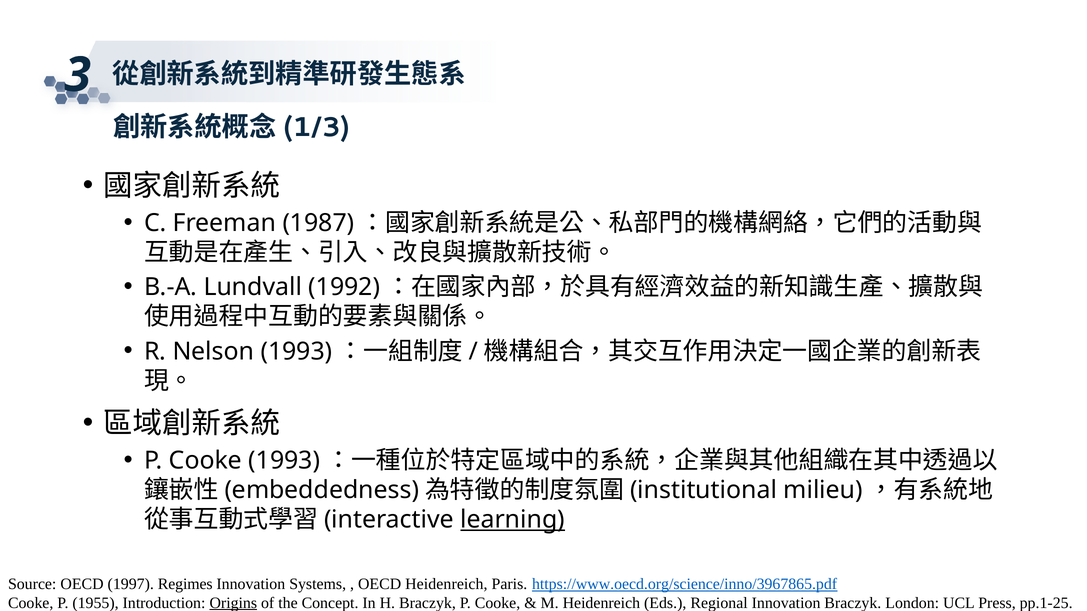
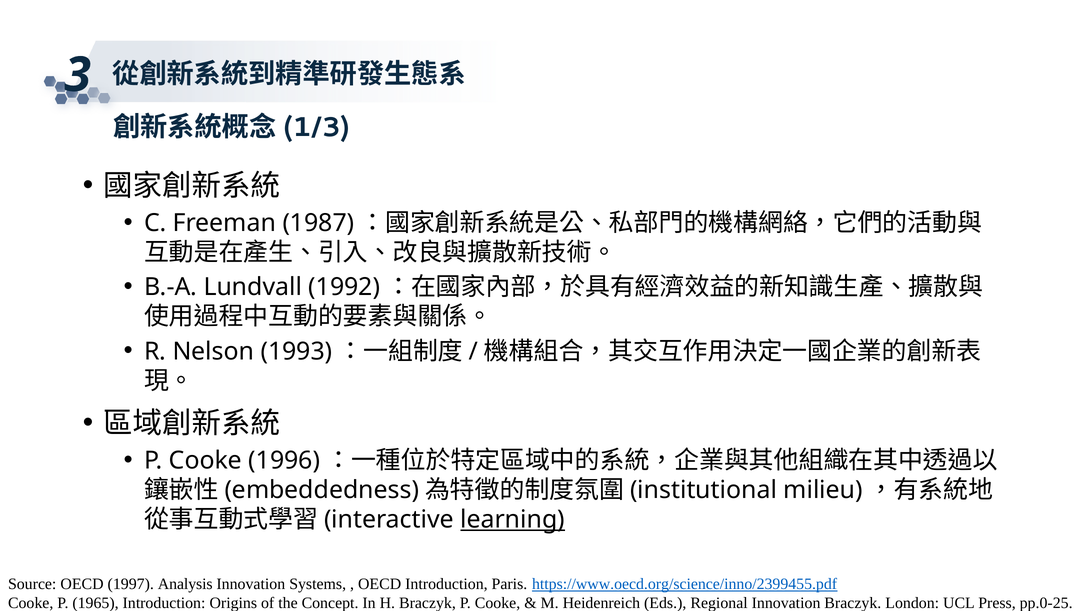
Cooke 1993: 1993 -> 1996 (284, 461)
Regimes: Regimes -> Analysis (185, 584)
OECD Heidenreich: Heidenreich -> Introduction (446, 584)
https://www.oecd.org/science/inno/3967865.pdf: https://www.oecd.org/science/inno/3967865.pdf -> https://www.oecd.org/science/inno/2399455.pdf (685, 584)
1955: 1955 -> 1965 (96, 603)
Origins underline: present -> none (233, 603)
pp.1-25: pp.1-25 -> pp.0-25 (1046, 603)
